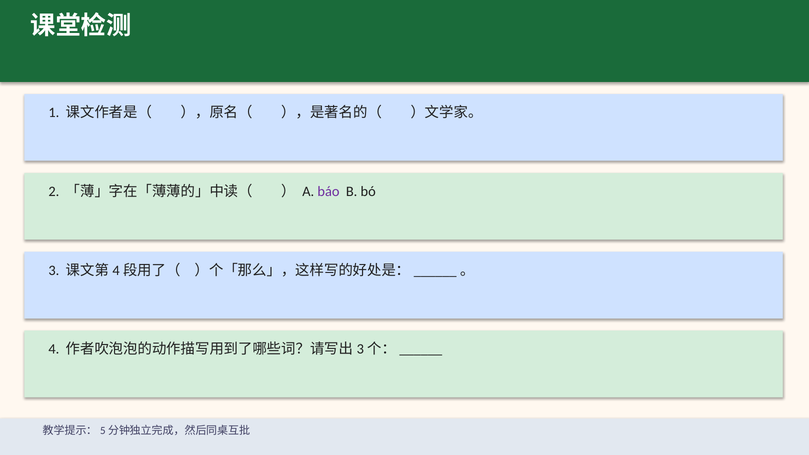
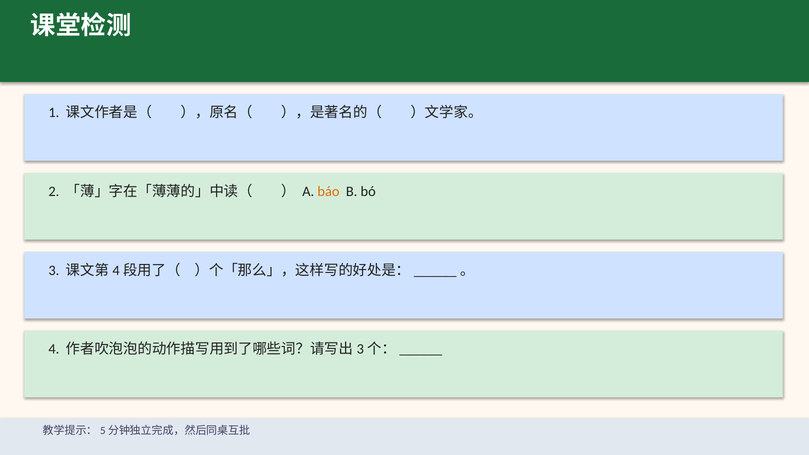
báo colour: purple -> orange (328, 192)
